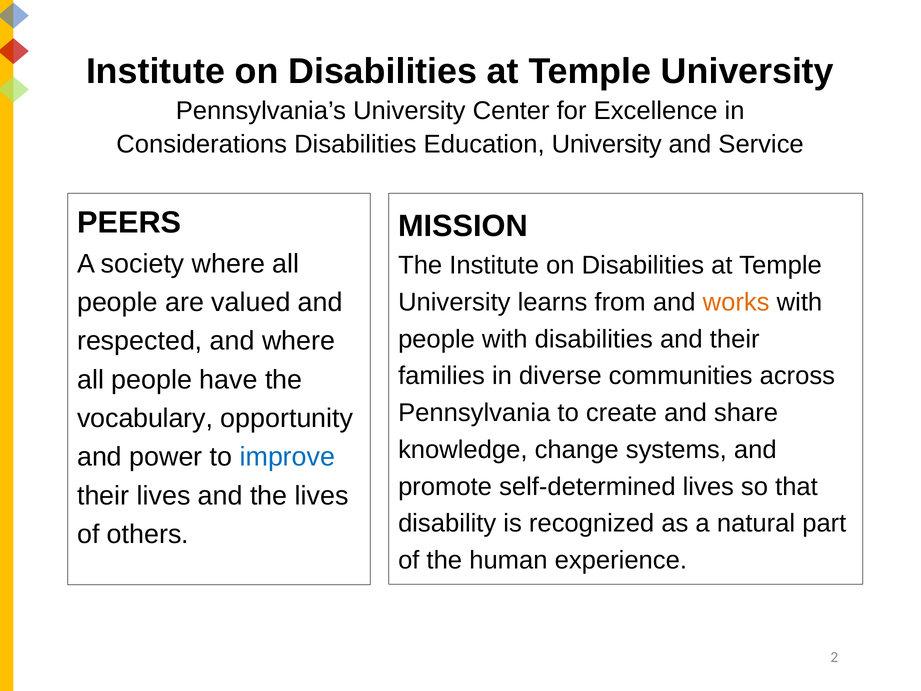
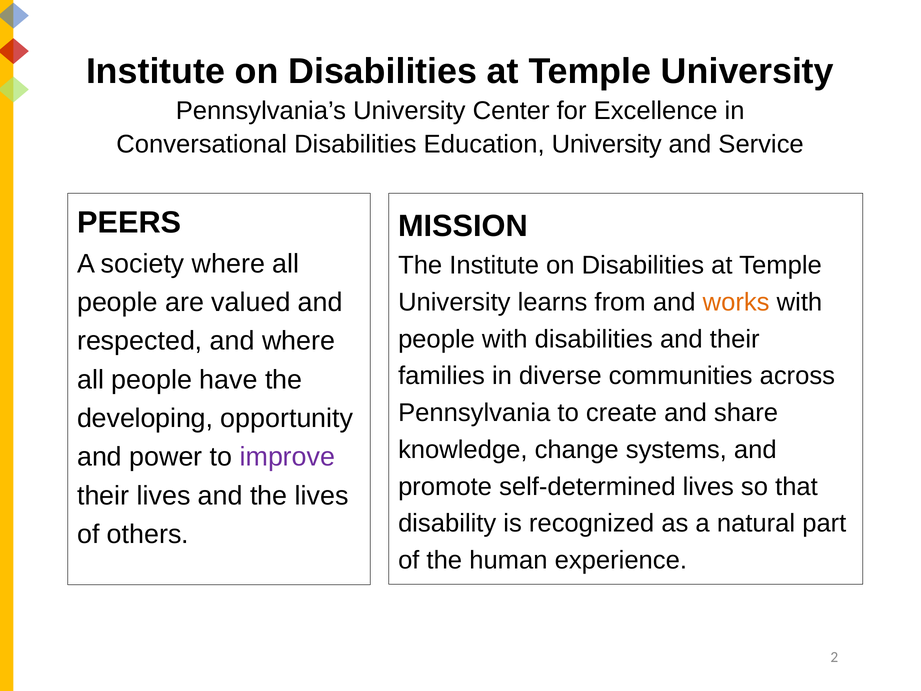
Considerations: Considerations -> Conversational (202, 144)
vocabulary: vocabulary -> developing (145, 418)
improve colour: blue -> purple (287, 457)
